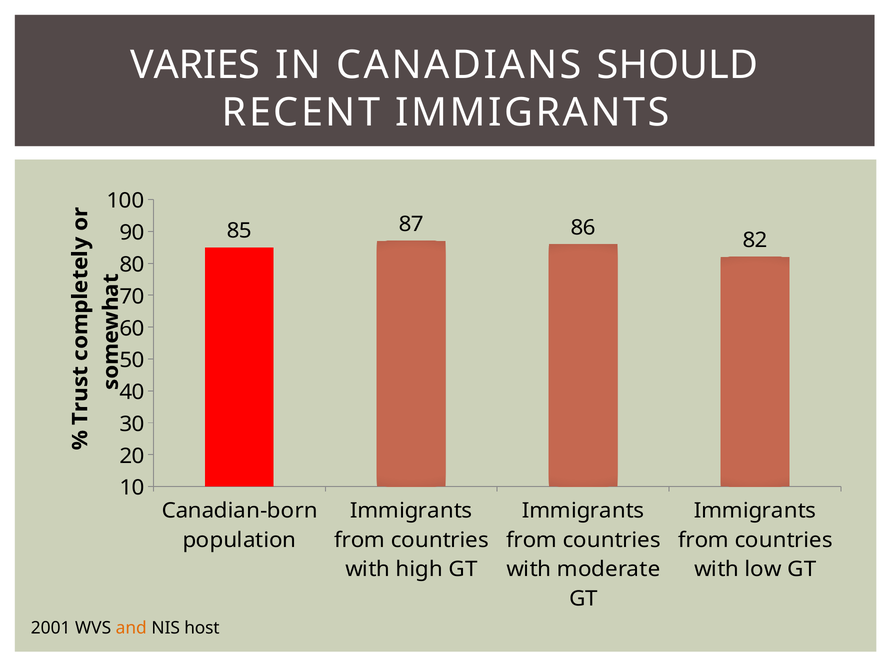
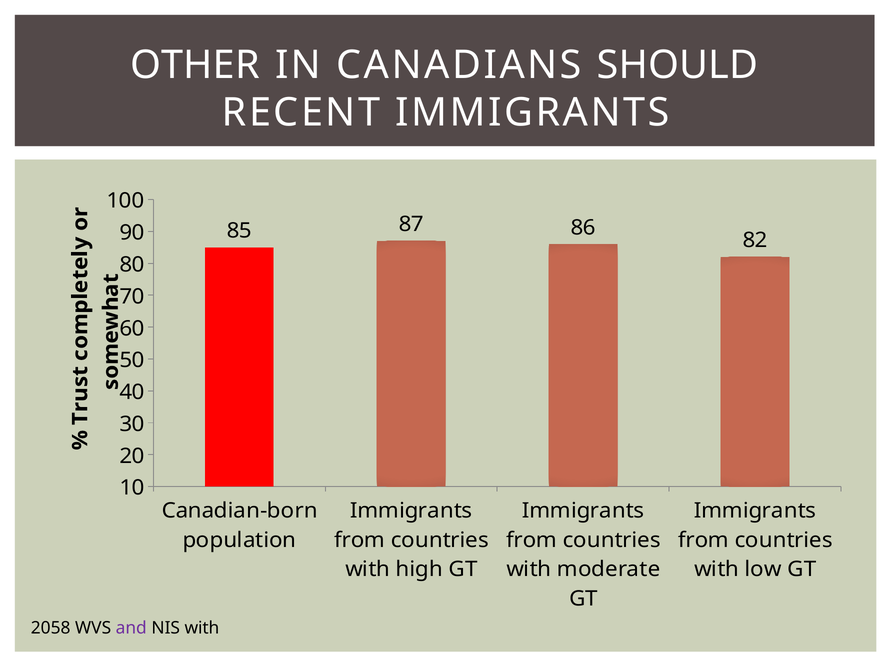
VARIES: VARIES -> OTHER (195, 65)
2001: 2001 -> 2058 (51, 628)
and colour: orange -> purple (131, 628)
NIS host: host -> with (202, 628)
